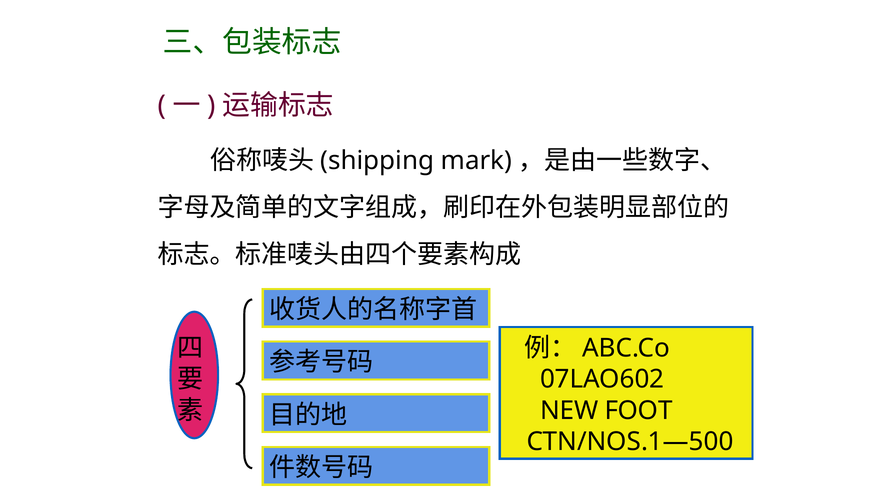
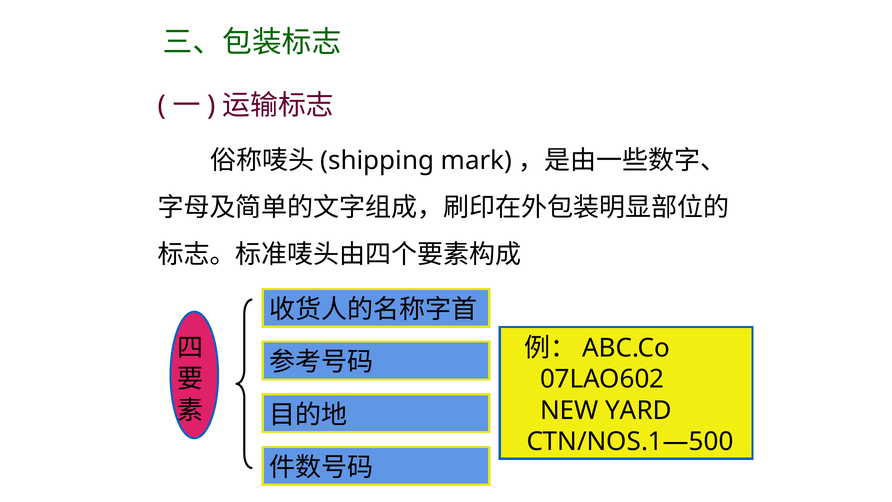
FOOT: FOOT -> YARD (638, 410)
